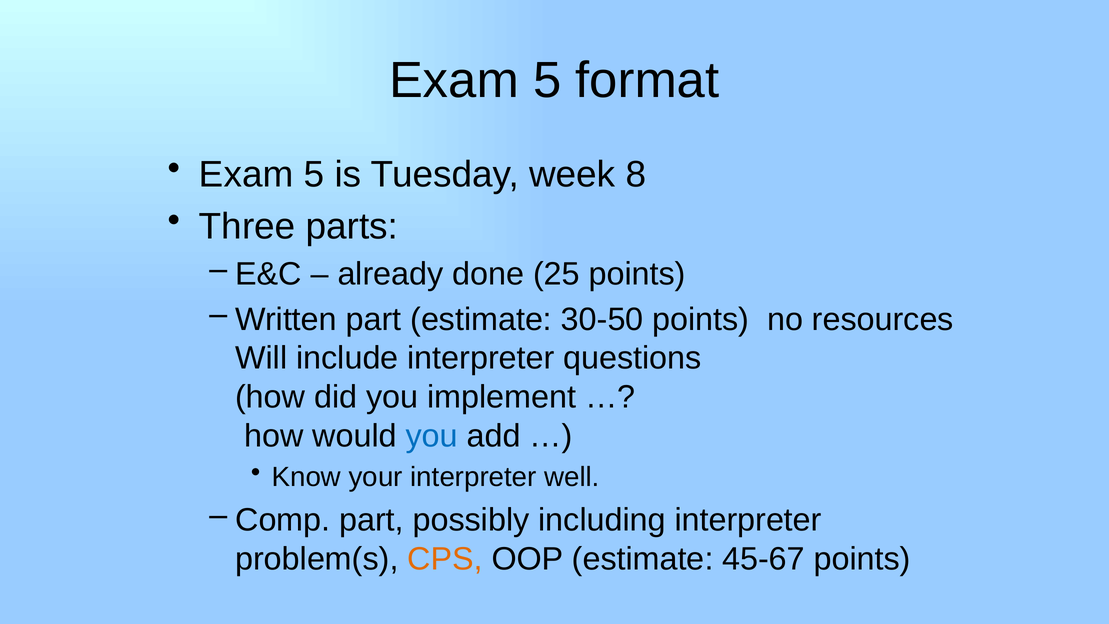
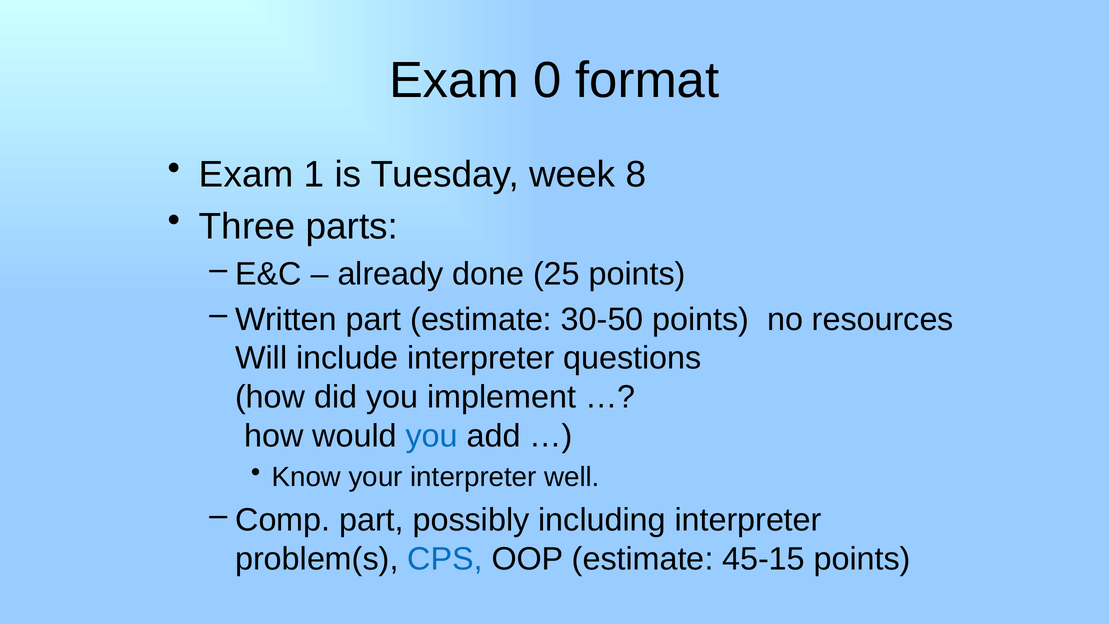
5: 5 -> 0 (547, 81)
5: 5 -> 1 (314, 174)
CPS colour: orange -> blue (445, 559)
45-67: 45-67 -> 45-15 (764, 559)
